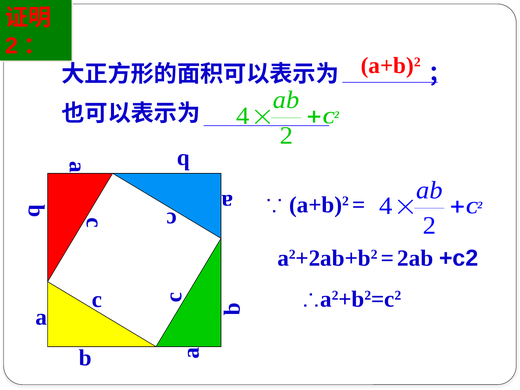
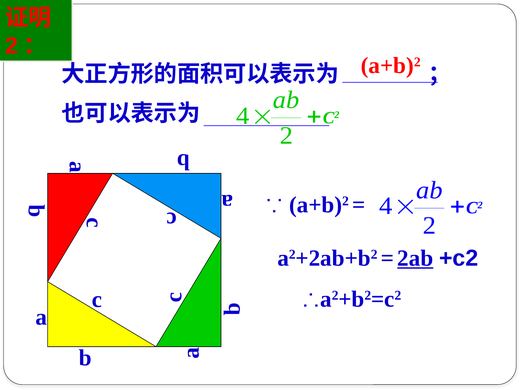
2ab underline: none -> present (415, 258)
